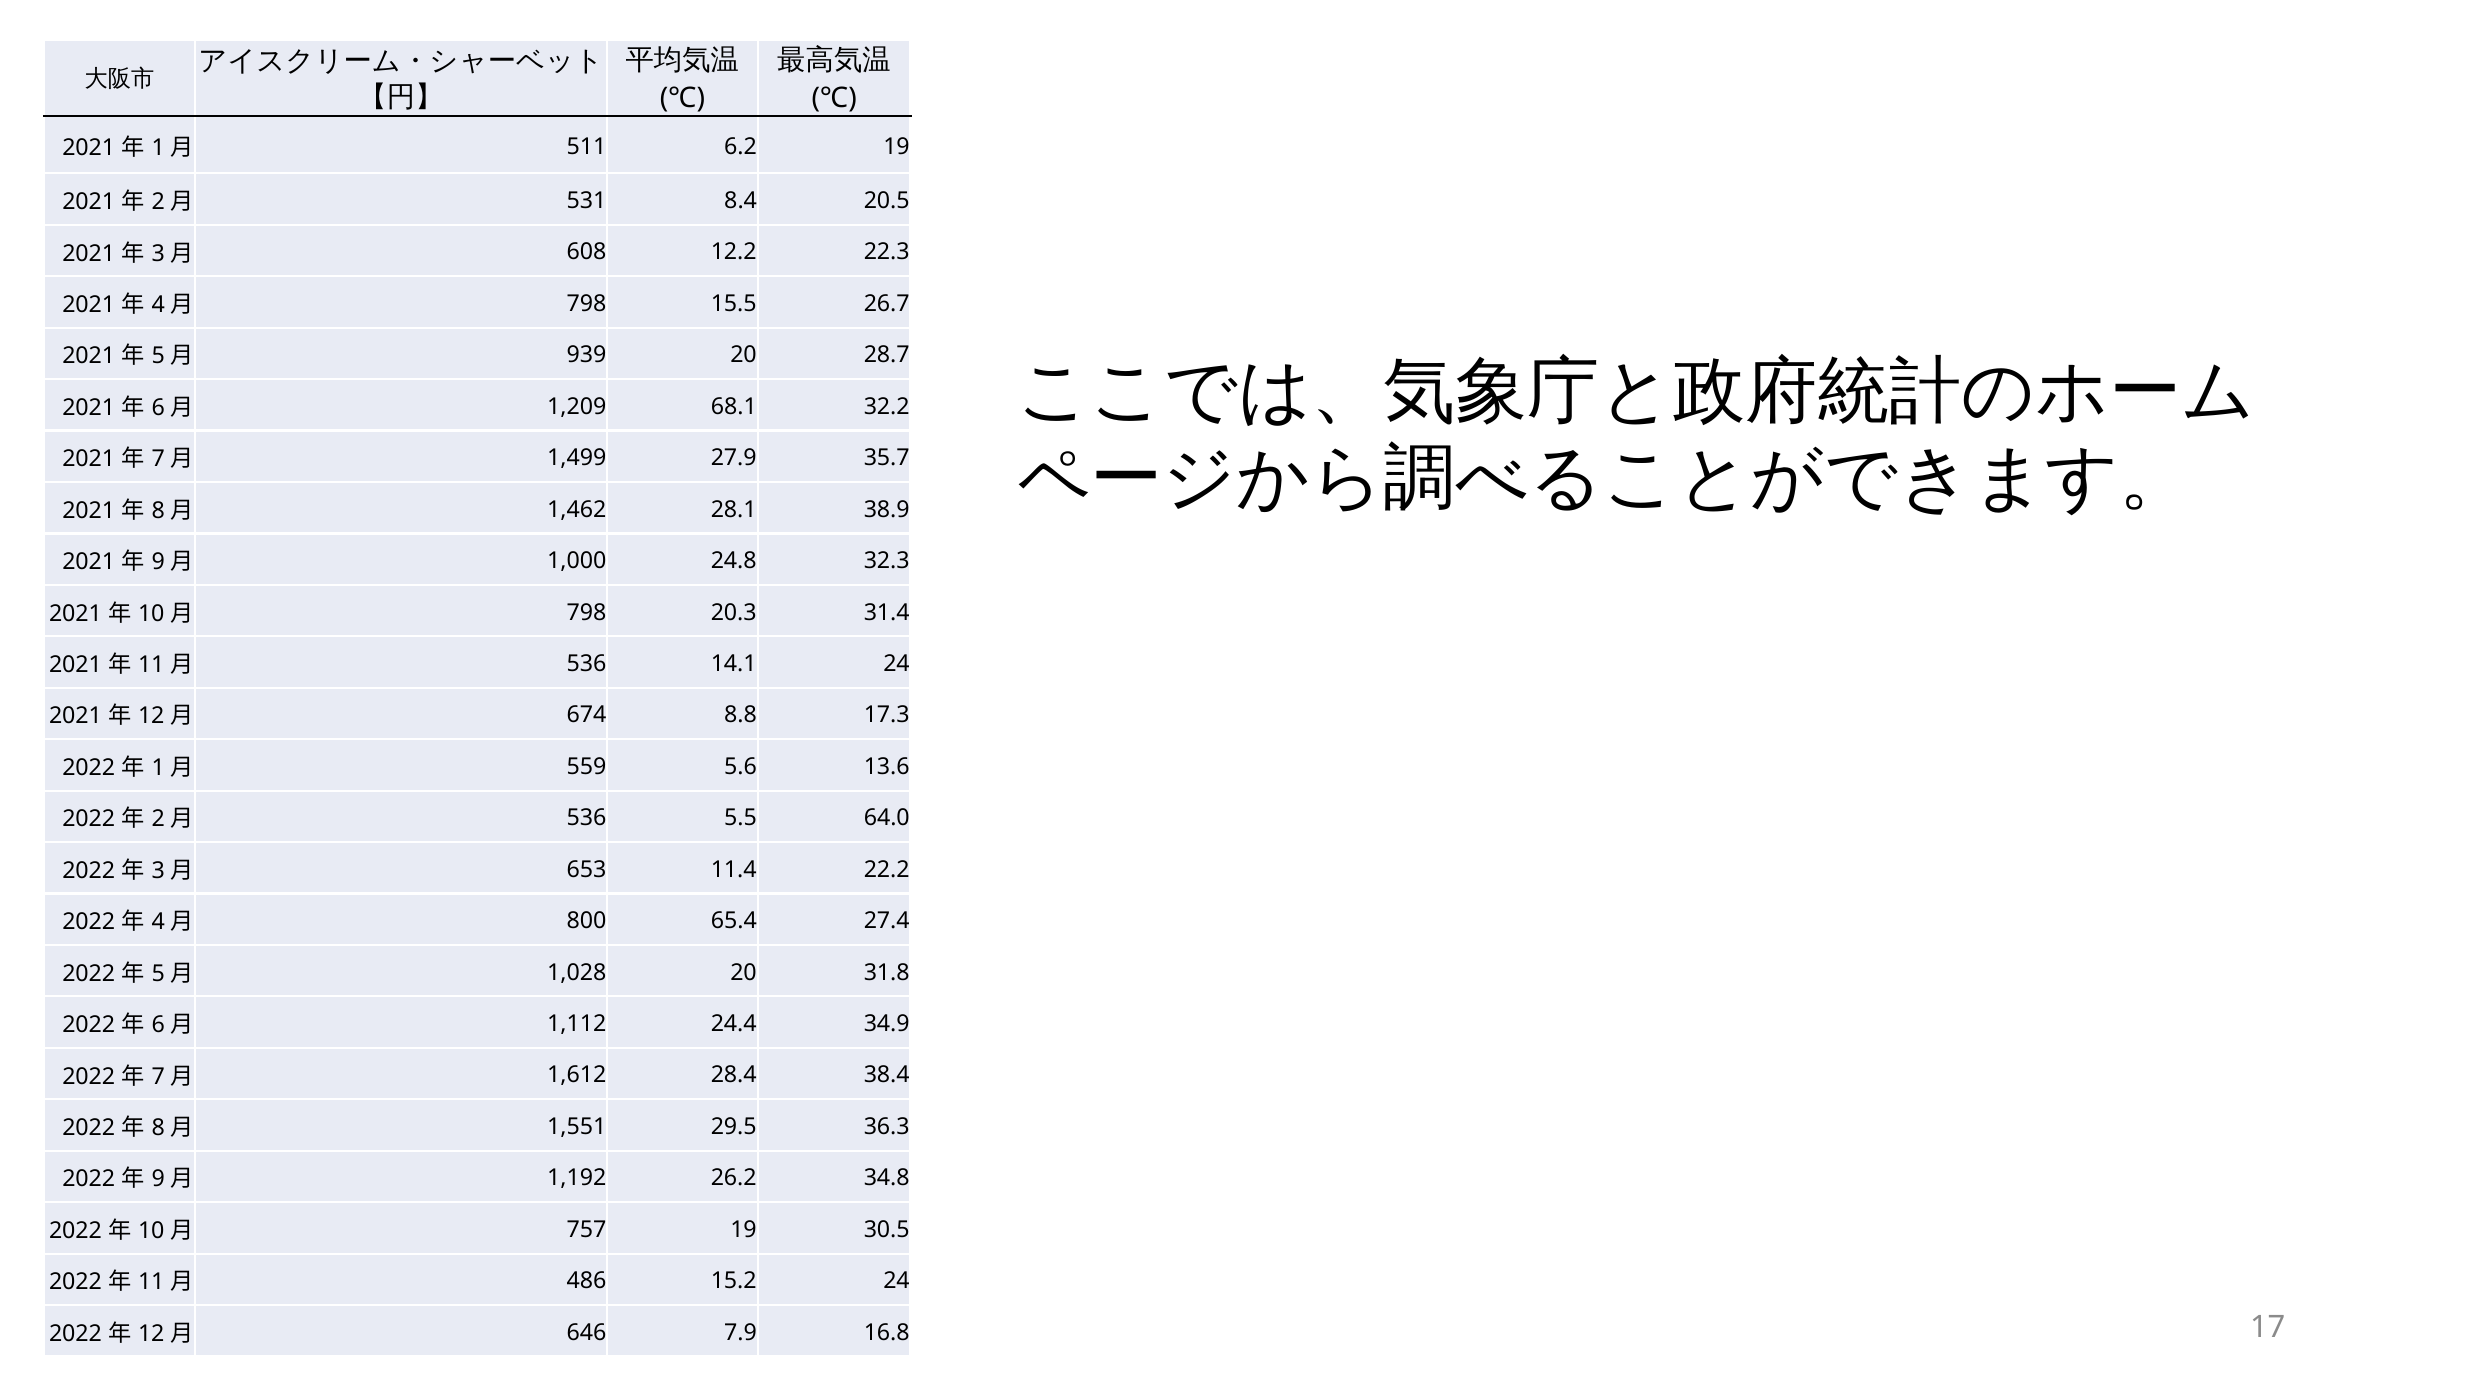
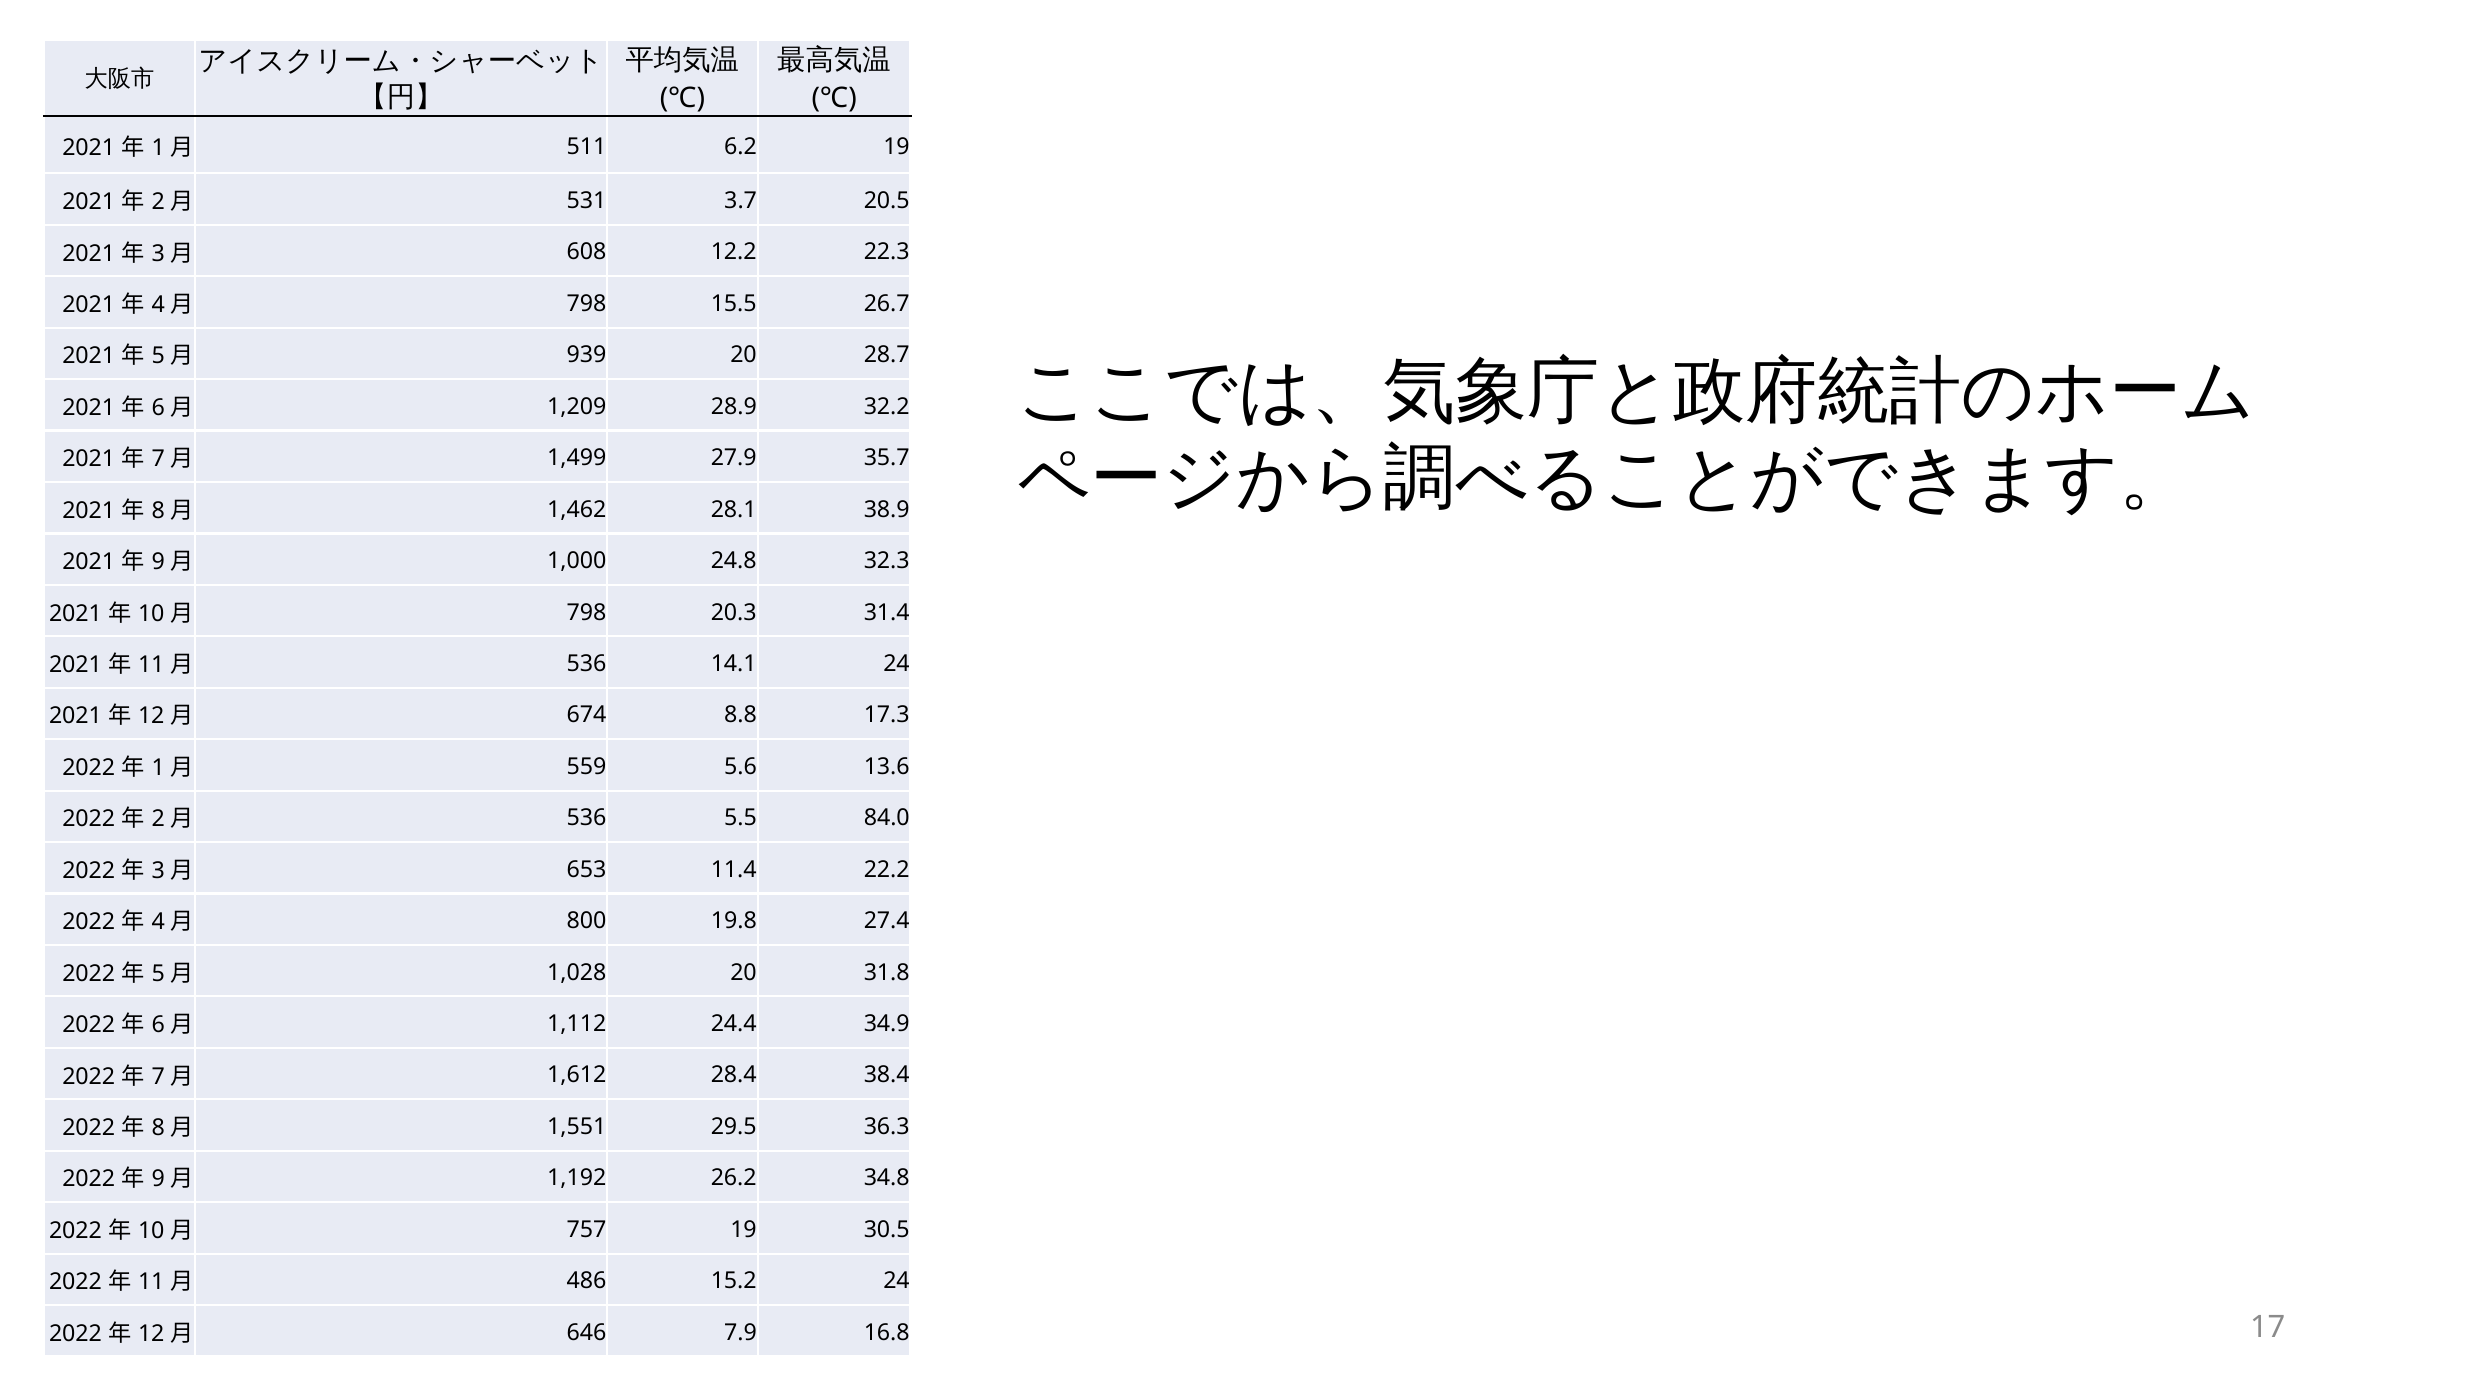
8.4: 8.4 -> 3.7 (741, 201)
68.1: 68.1 -> 28.9 (734, 406)
64.0: 64.0 -> 84.0 (887, 818)
65.4: 65.4 -> 19.8 (734, 921)
